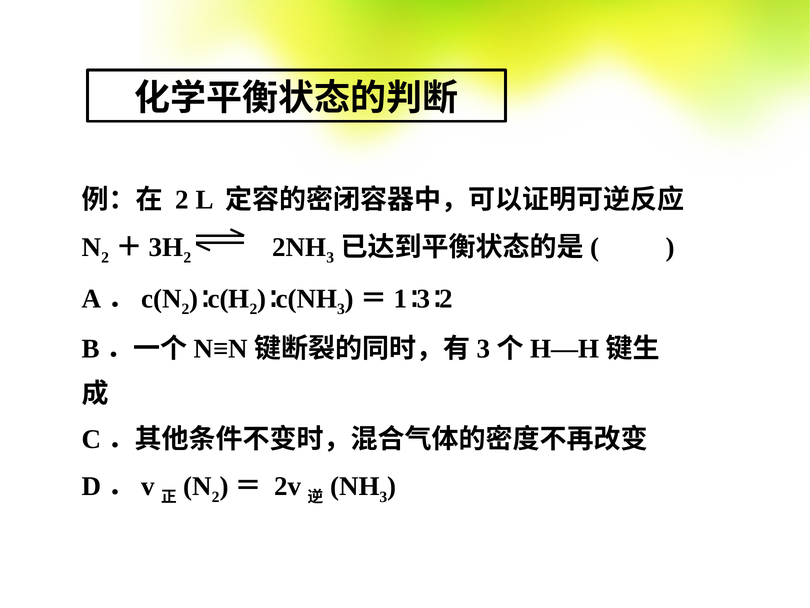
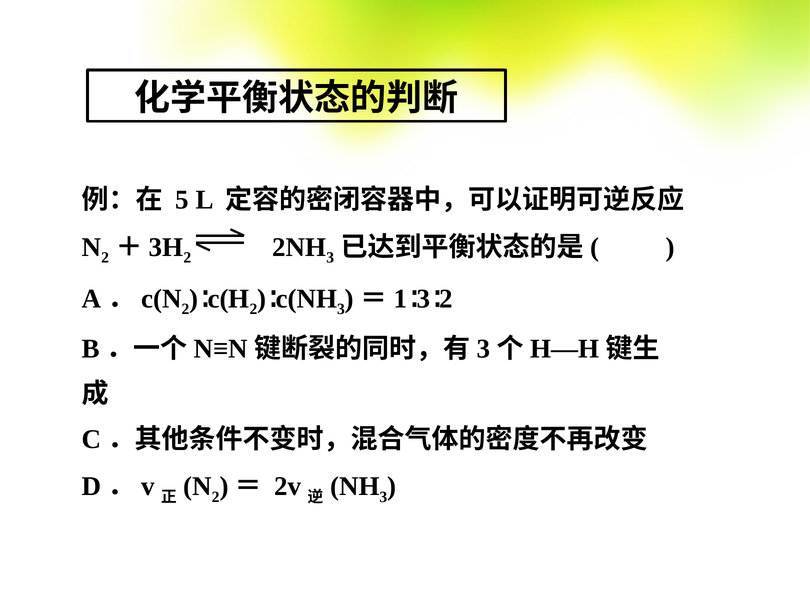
2: 2 -> 5 (182, 200)
